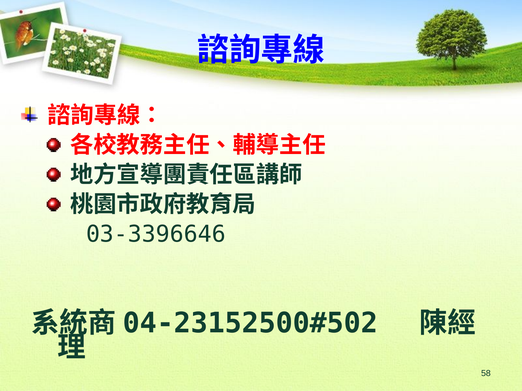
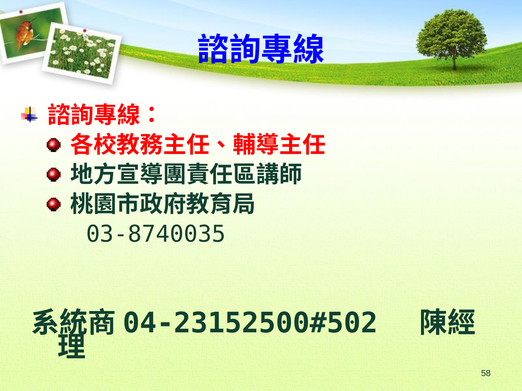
03-3396646: 03-3396646 -> 03-8740035 (156, 234)
